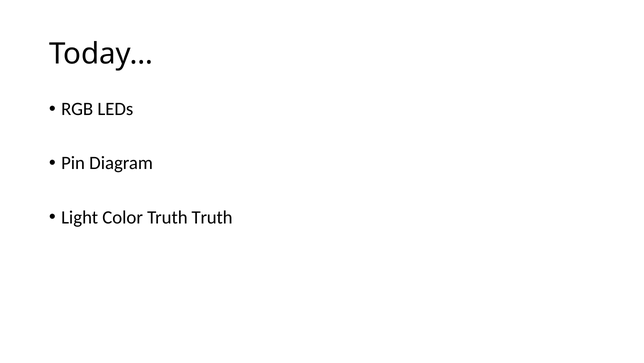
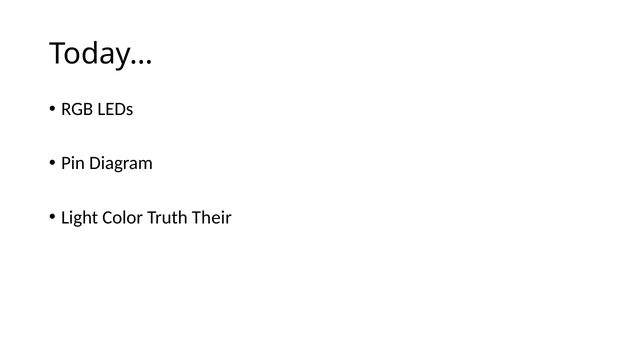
Truth Truth: Truth -> Their (212, 217)
